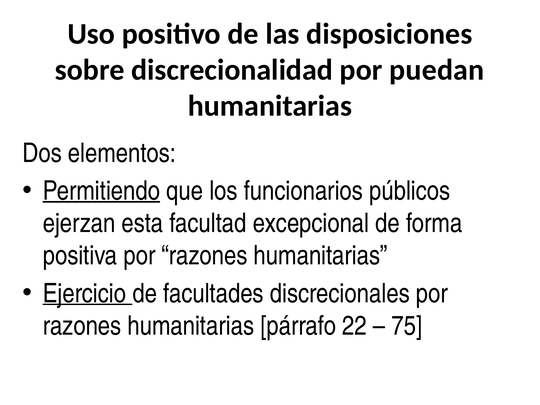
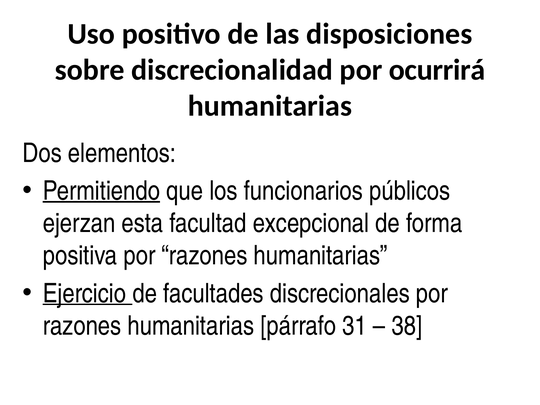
puedan: puedan -> ocurrirá (437, 70)
22: 22 -> 31 (355, 326)
75: 75 -> 38 (407, 326)
